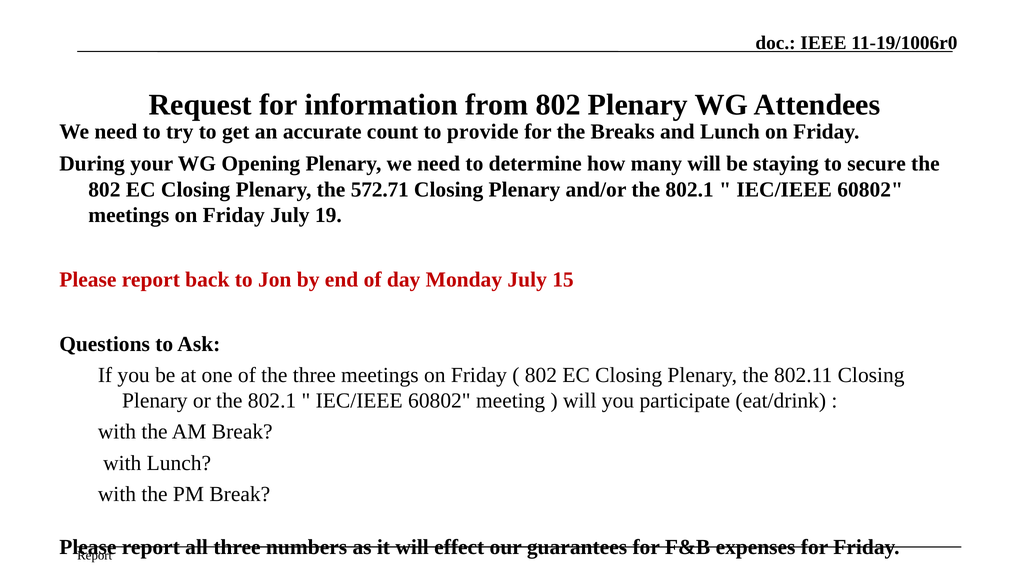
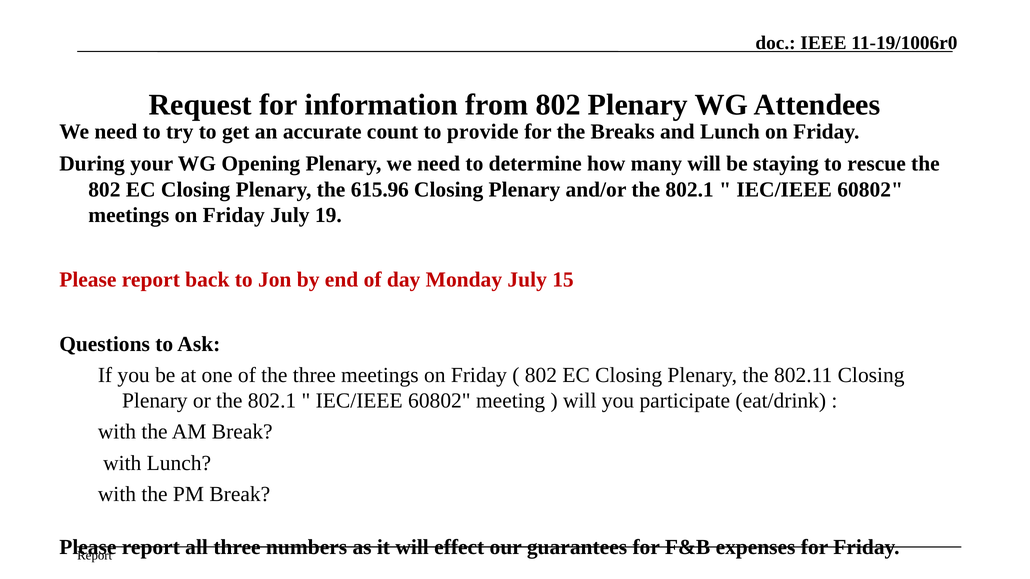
secure: secure -> rescue (877, 164)
572.71: 572.71 -> 615.96 (380, 190)
